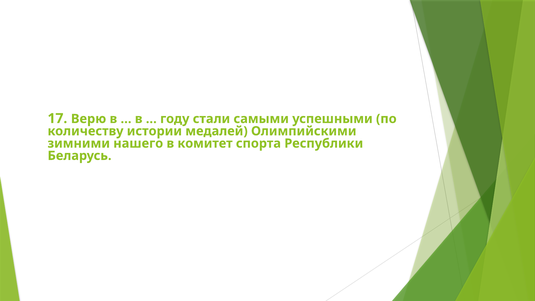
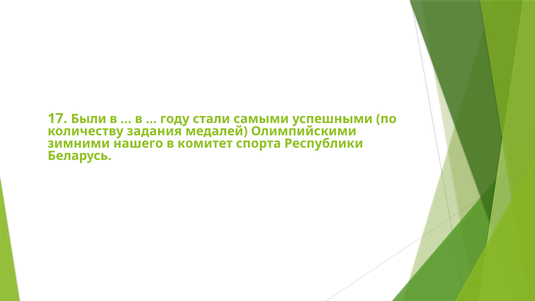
Верю: Верю -> Были (89, 119)
истории: истории -> задания (154, 131)
